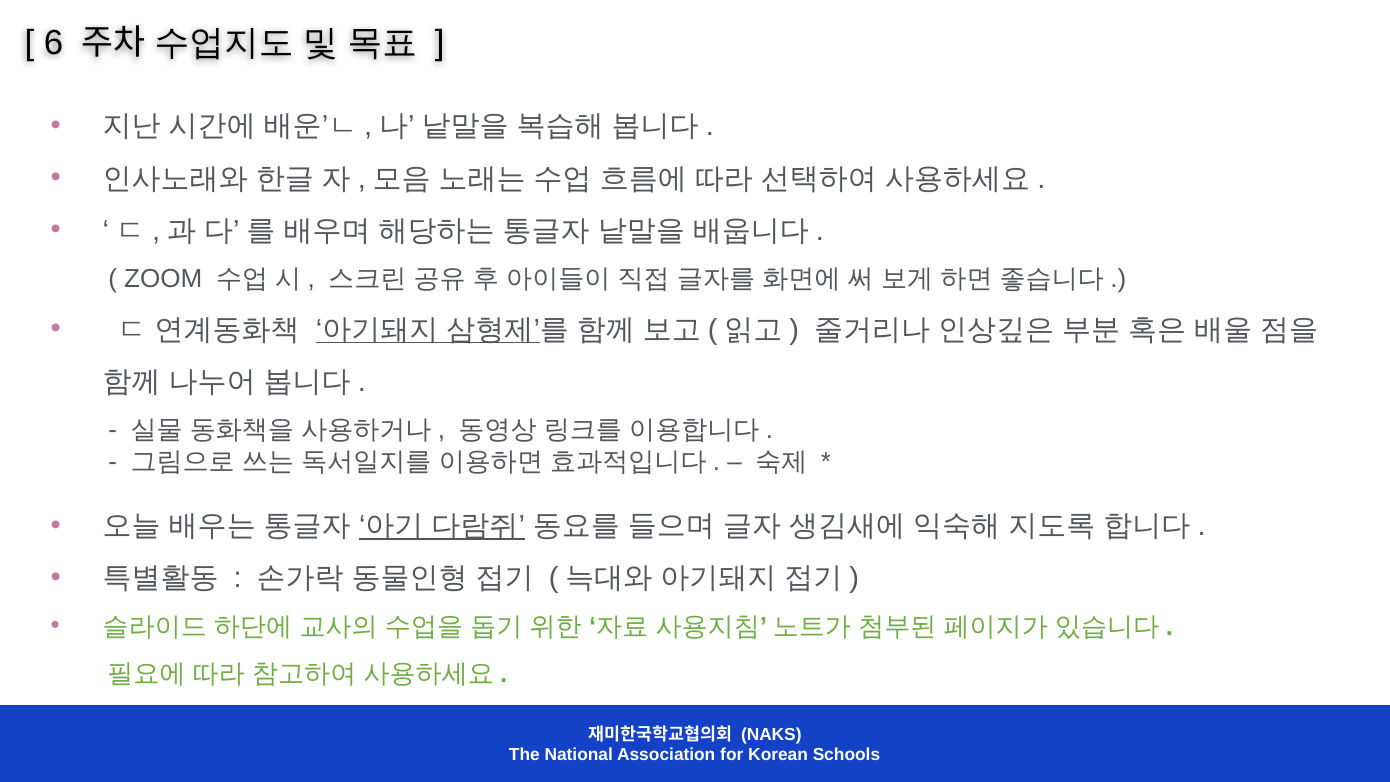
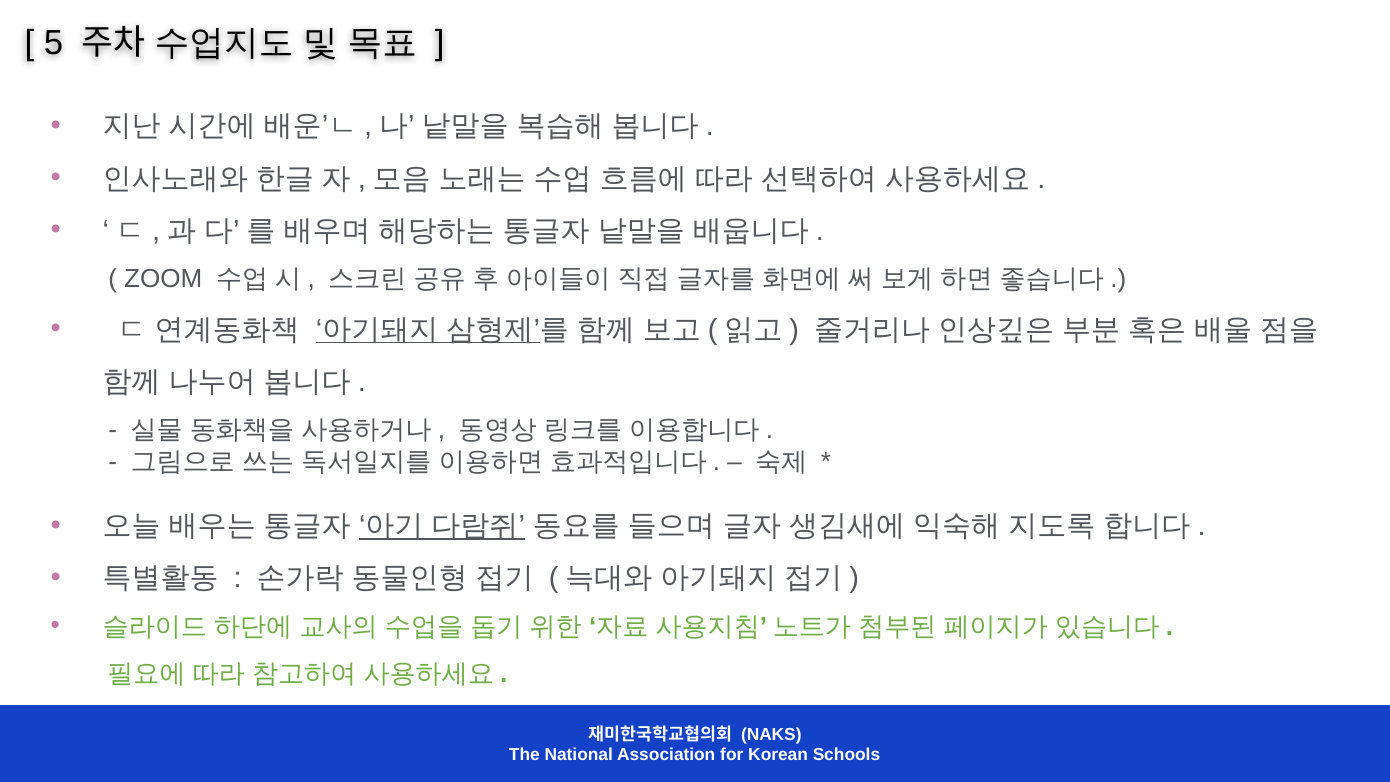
6: 6 -> 5 (53, 43)
